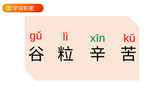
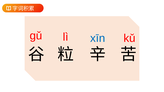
xīn colour: green -> blue (98, 38)
